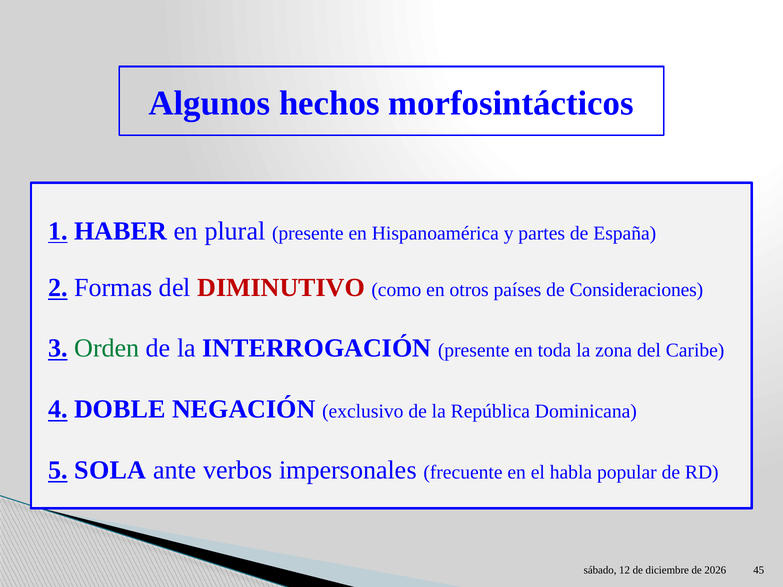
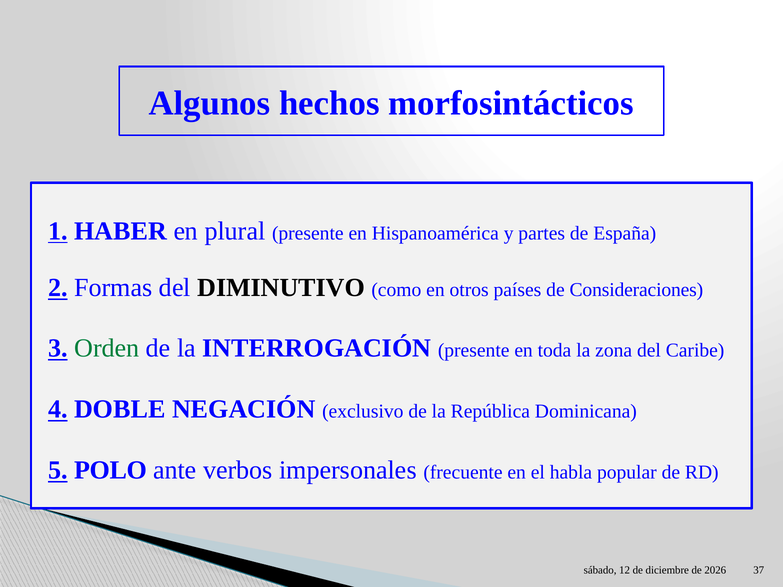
DIMINUTIVO colour: red -> black (281, 288)
SOLA: SOLA -> POLO (111, 470)
45: 45 -> 37 (759, 570)
